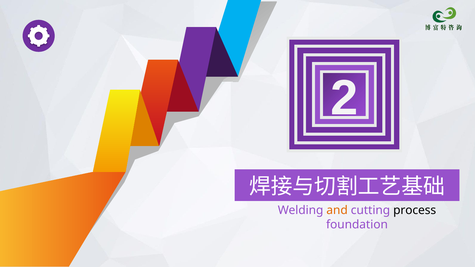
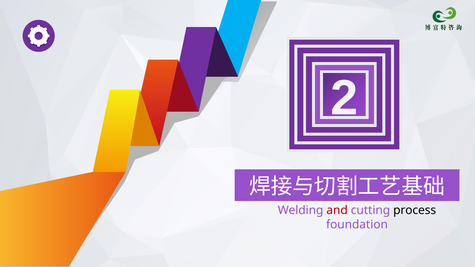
and colour: orange -> red (337, 210)
